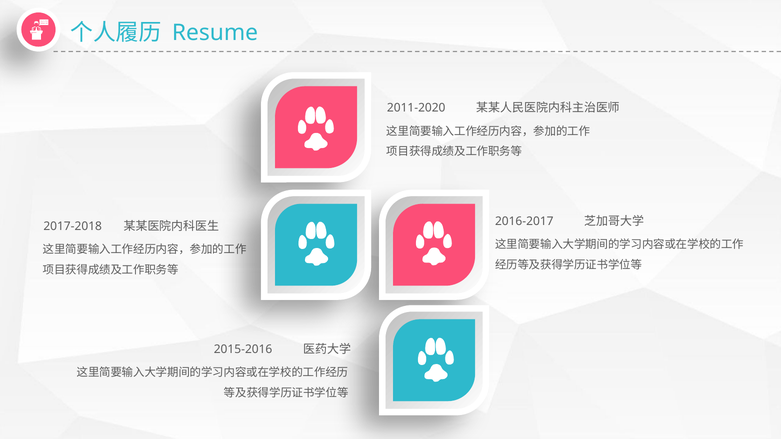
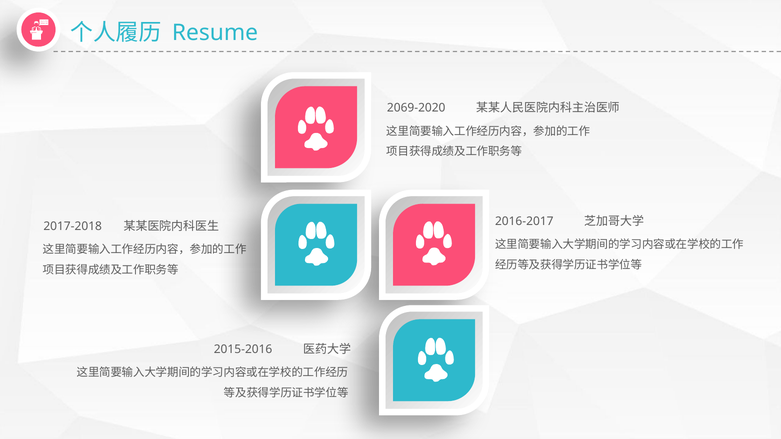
2011-2020: 2011-2020 -> 2069-2020 (416, 108)
